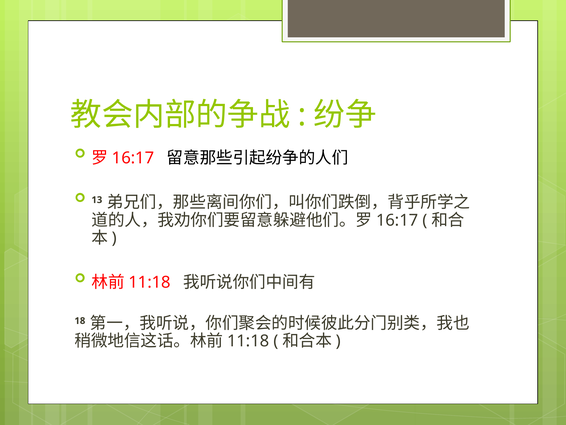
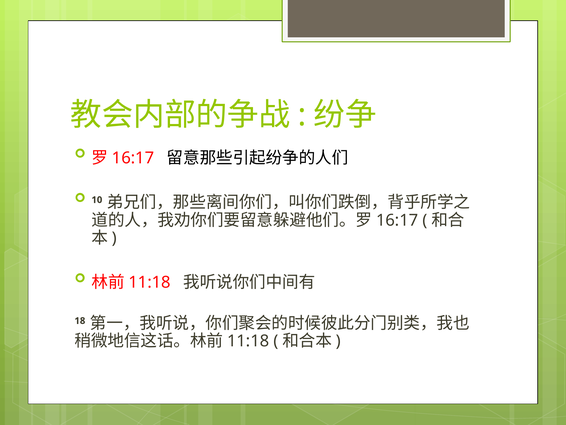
13: 13 -> 10 (97, 200)
